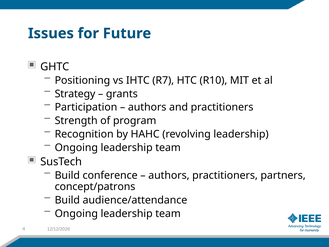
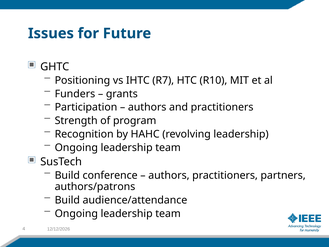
Strategy: Strategy -> Funders (75, 94)
concept/patrons: concept/patrons -> authors/patrons (95, 187)
